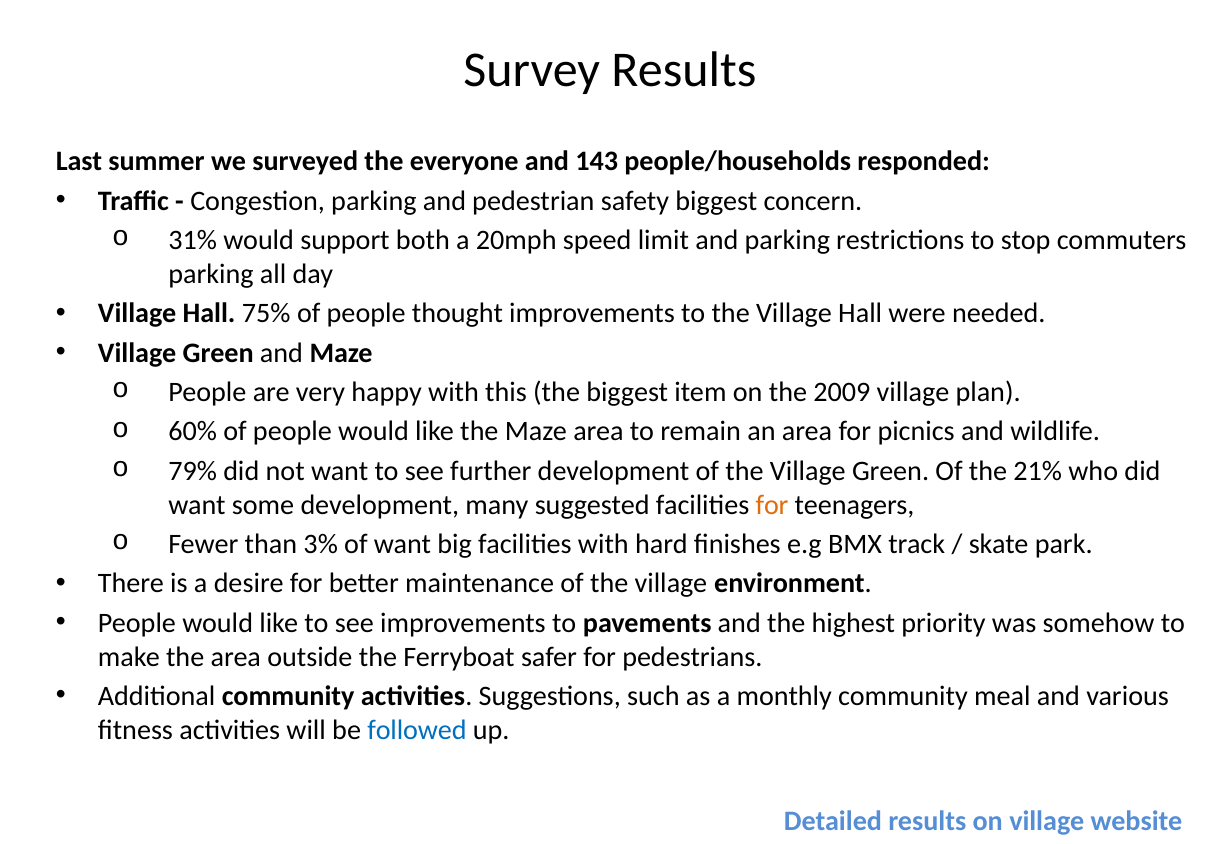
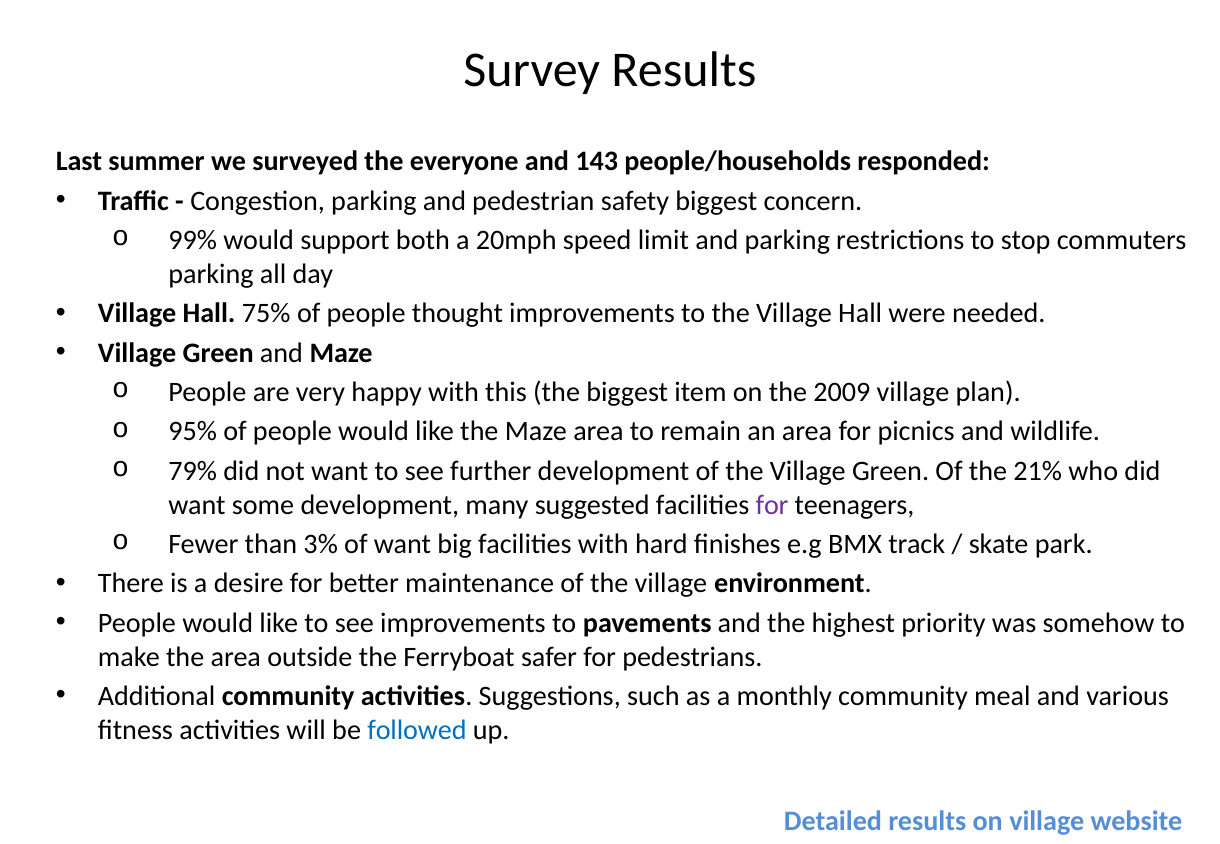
31%: 31% -> 99% (193, 241)
60%: 60% -> 95% (193, 432)
for colour: orange -> purple (772, 505)
